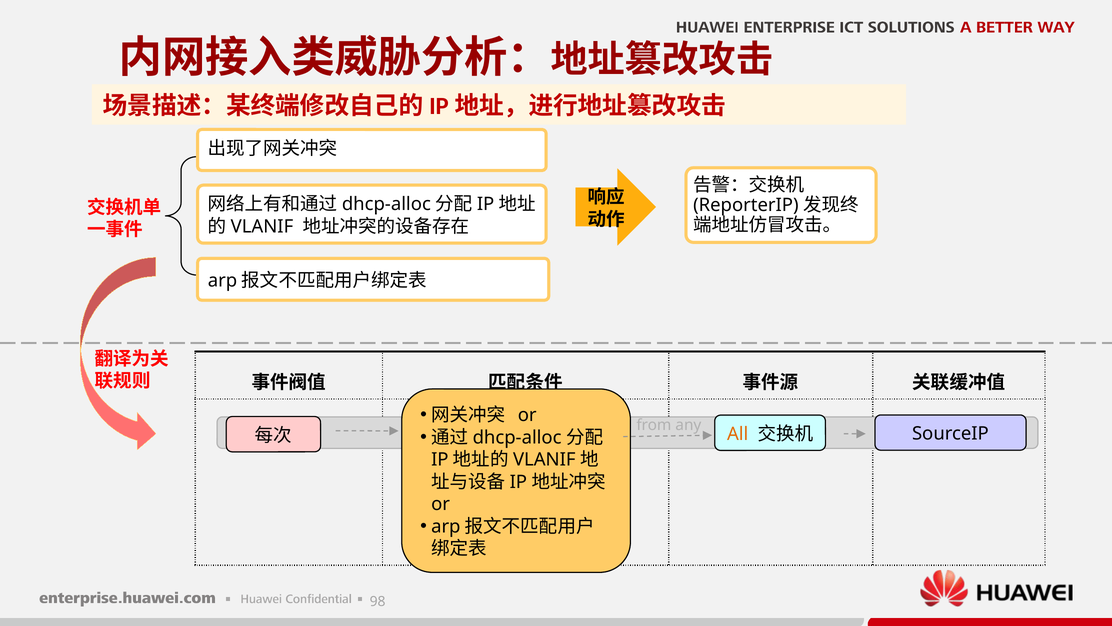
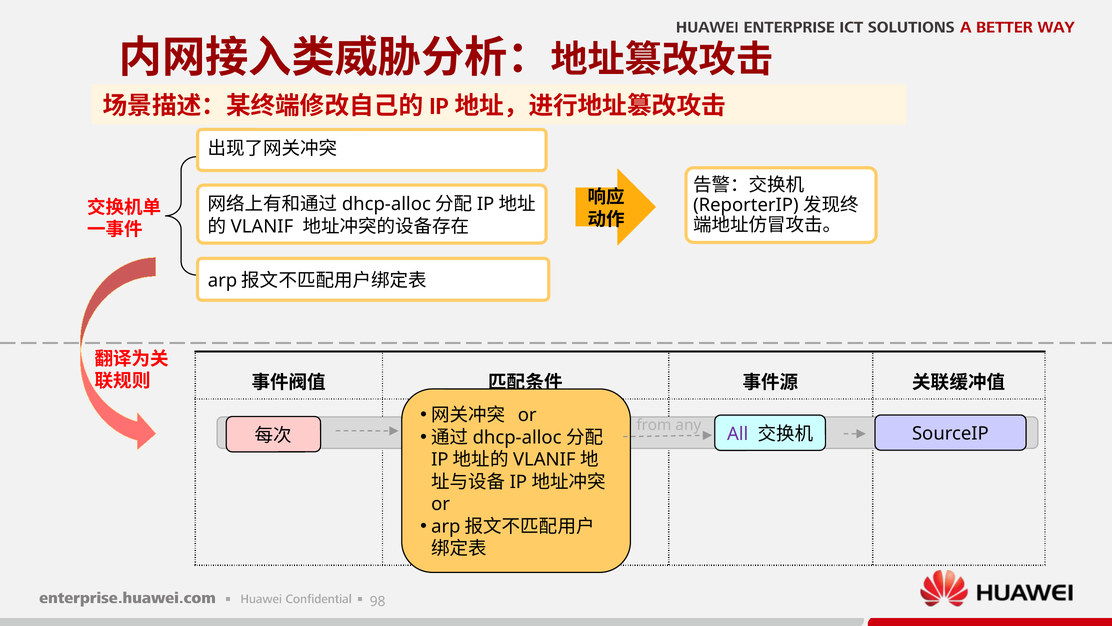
All colour: orange -> purple (738, 434)
